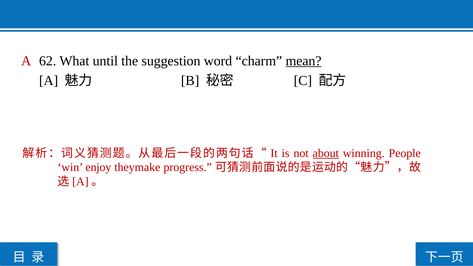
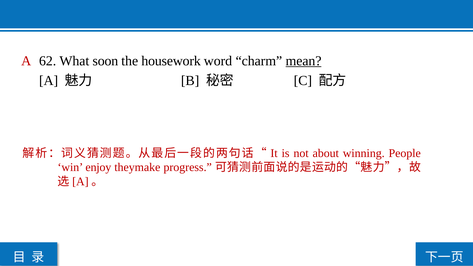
until: until -> soon (105, 61)
suggestion: suggestion -> housework (171, 61)
about underline: present -> none (326, 153)
